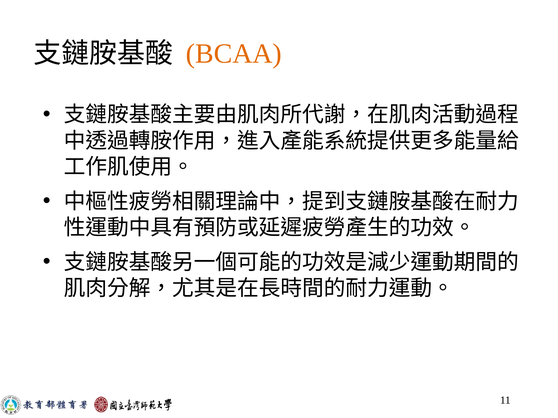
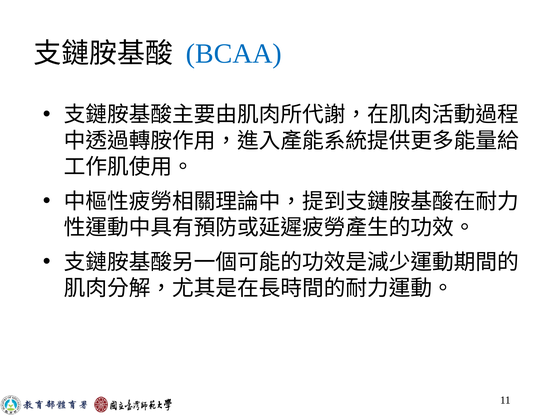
BCAA colour: orange -> blue (234, 54)
